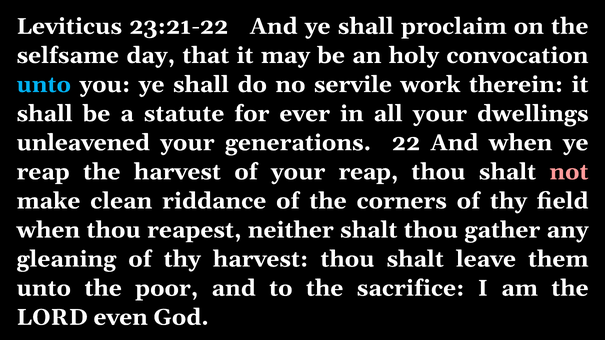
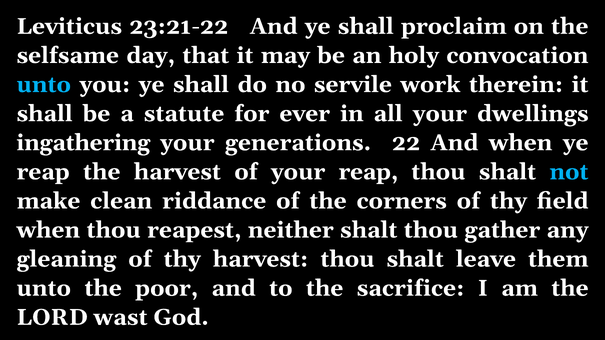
unleavened: unleavened -> ingathering (83, 143)
not colour: pink -> light blue (569, 172)
even: even -> wast (121, 318)
